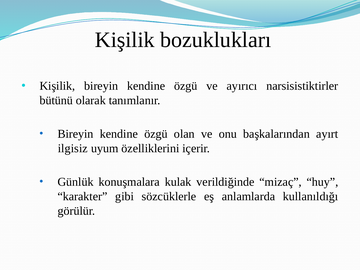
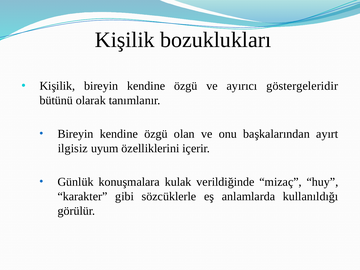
narsisistiktirler: narsisistiktirler -> göstergeleridir (302, 86)
